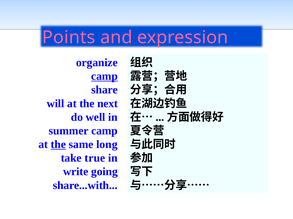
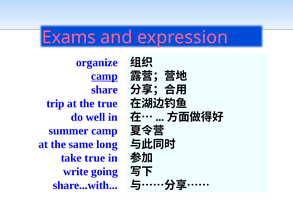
Points: Points -> Exams (69, 38)
will: will -> trip (56, 104)
the next: next -> true (108, 104)
the underline: present -> none (58, 145)
